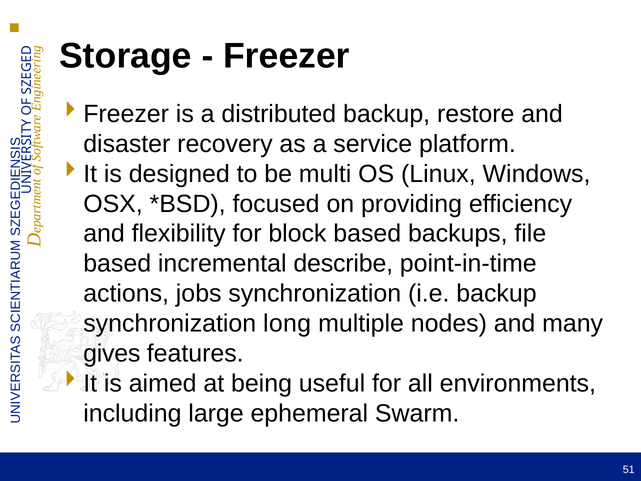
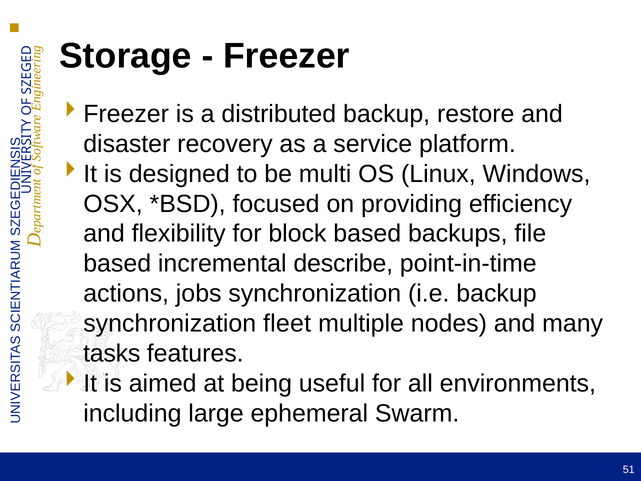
long: long -> fleet (287, 323)
gives: gives -> tasks (112, 353)
